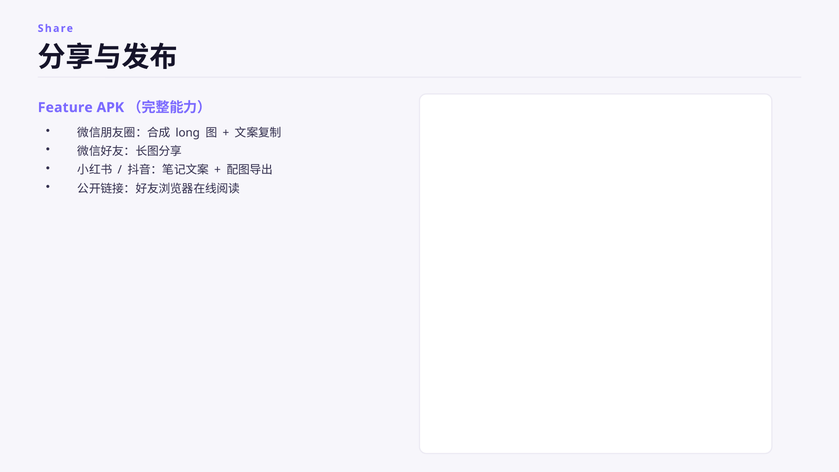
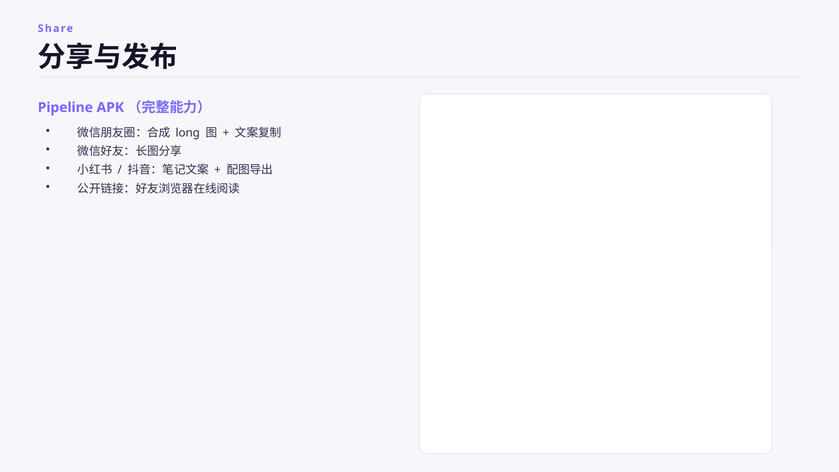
Feature: Feature -> Pipeline (65, 107)
